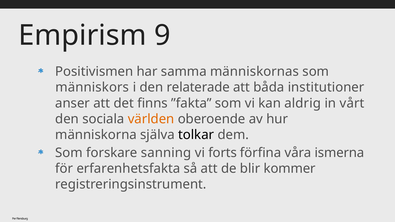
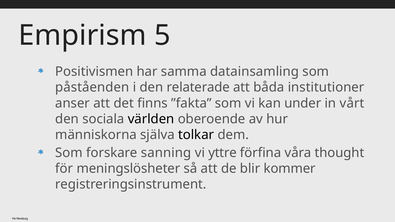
9: 9 -> 5 (162, 35)
människornas: människornas -> datainsamling (255, 72)
människors: människors -> påståenden (92, 87)
aldrig: aldrig -> under (303, 103)
världen colour: orange -> black (151, 119)
forts: forts -> yttre (223, 153)
ismerna: ismerna -> thought (339, 153)
erfarenhetsfakta: erfarenhetsfakta -> meningslösheter (128, 169)
